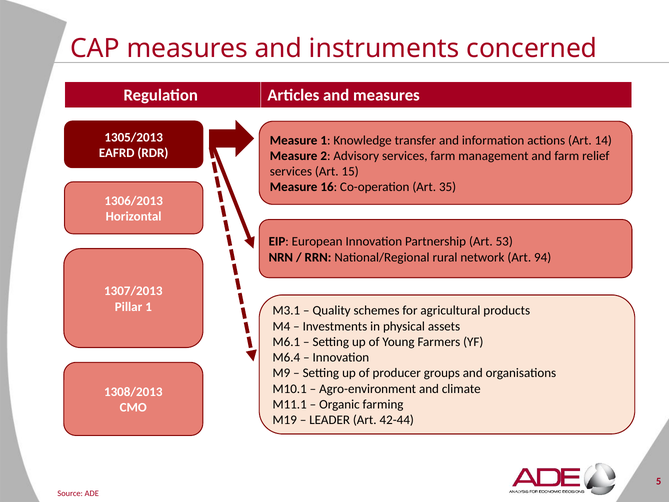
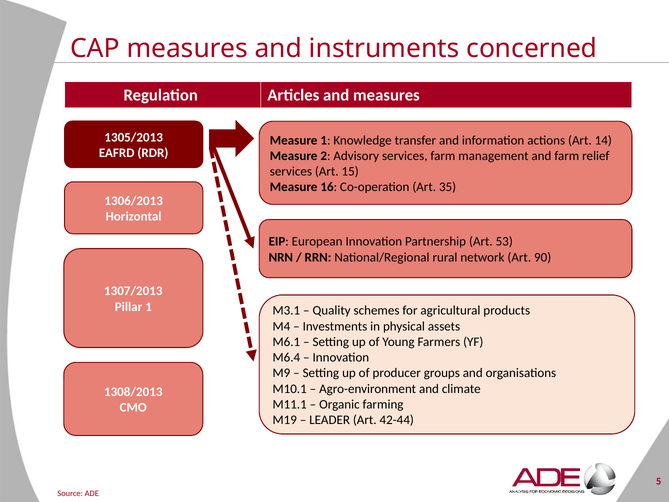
94: 94 -> 90 (543, 257)
